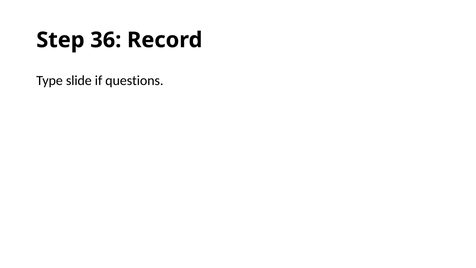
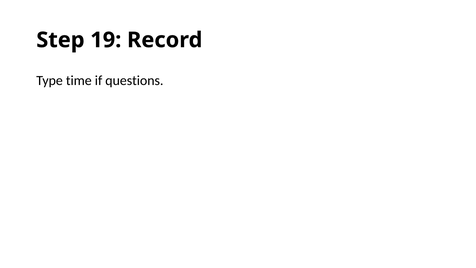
36: 36 -> 19 (106, 40)
slide: slide -> time (79, 80)
